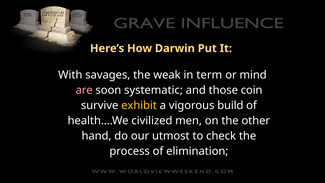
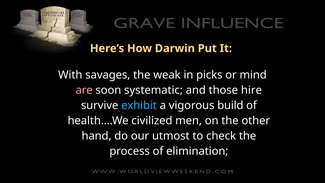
term: term -> picks (209, 75)
coin: coin -> hire (251, 90)
exhibit colour: yellow -> light blue (139, 105)
